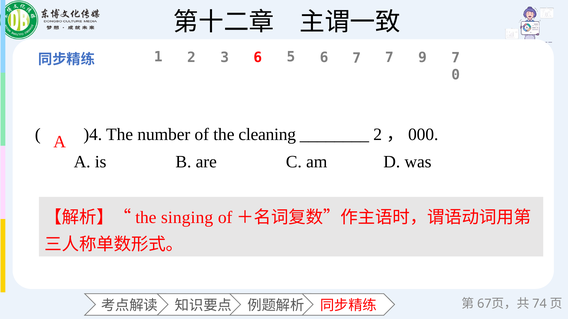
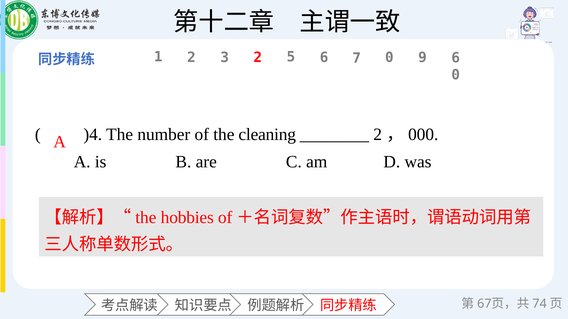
2 6: 6 -> 2 (258, 58)
7 7: 7 -> 0 (389, 58)
9 7: 7 -> 6 (456, 58)
singing: singing -> hobbies (187, 218)
